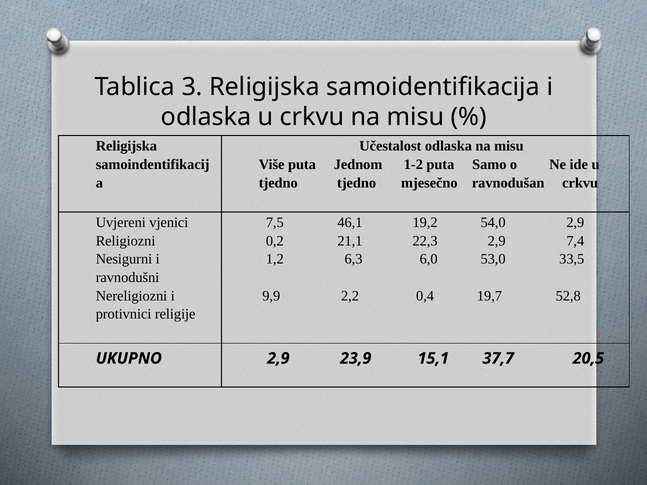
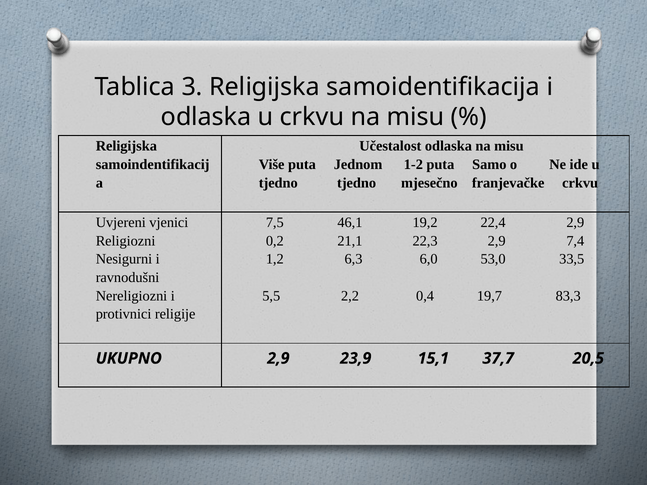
ravnodušan: ravnodušan -> franjevačke (508, 183)
54,0: 54,0 -> 22,4 (493, 223)
9,9: 9,9 -> 5,5 (271, 296)
52,8: 52,8 -> 83,3 (568, 296)
